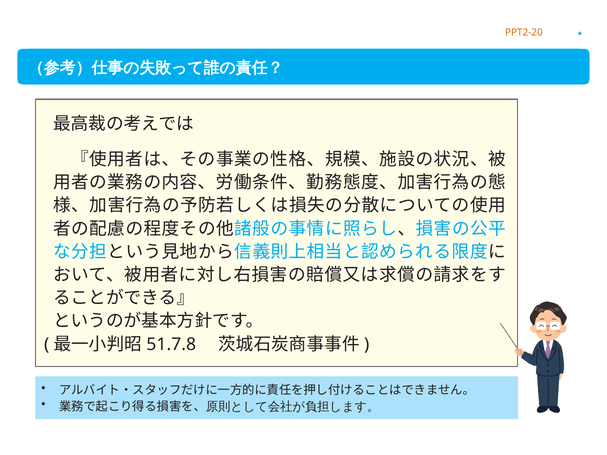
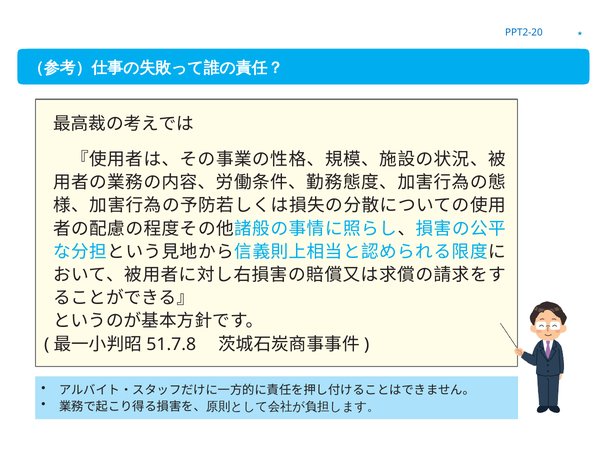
PPT2-20 colour: orange -> blue (524, 32)
